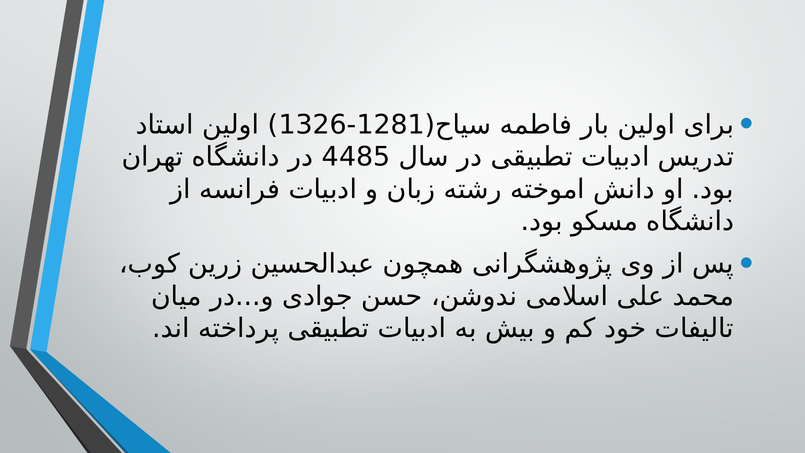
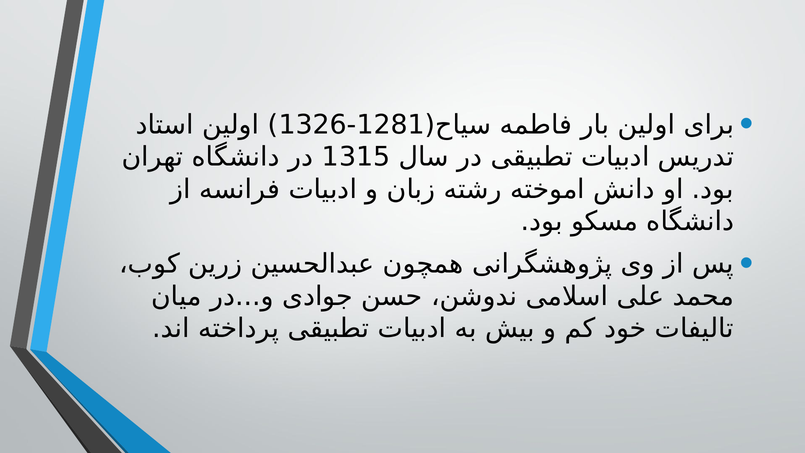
4485: 4485 -> 1315 (356, 157)
